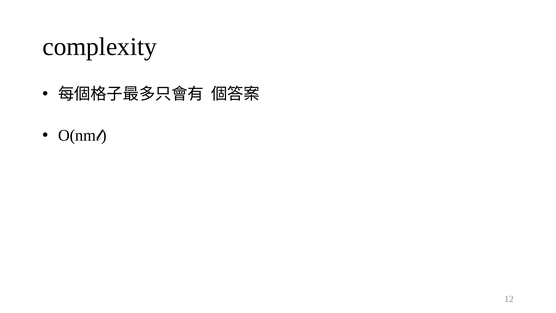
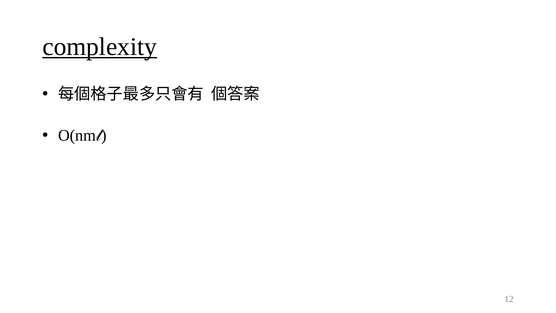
complexity underline: none -> present (100, 47)
